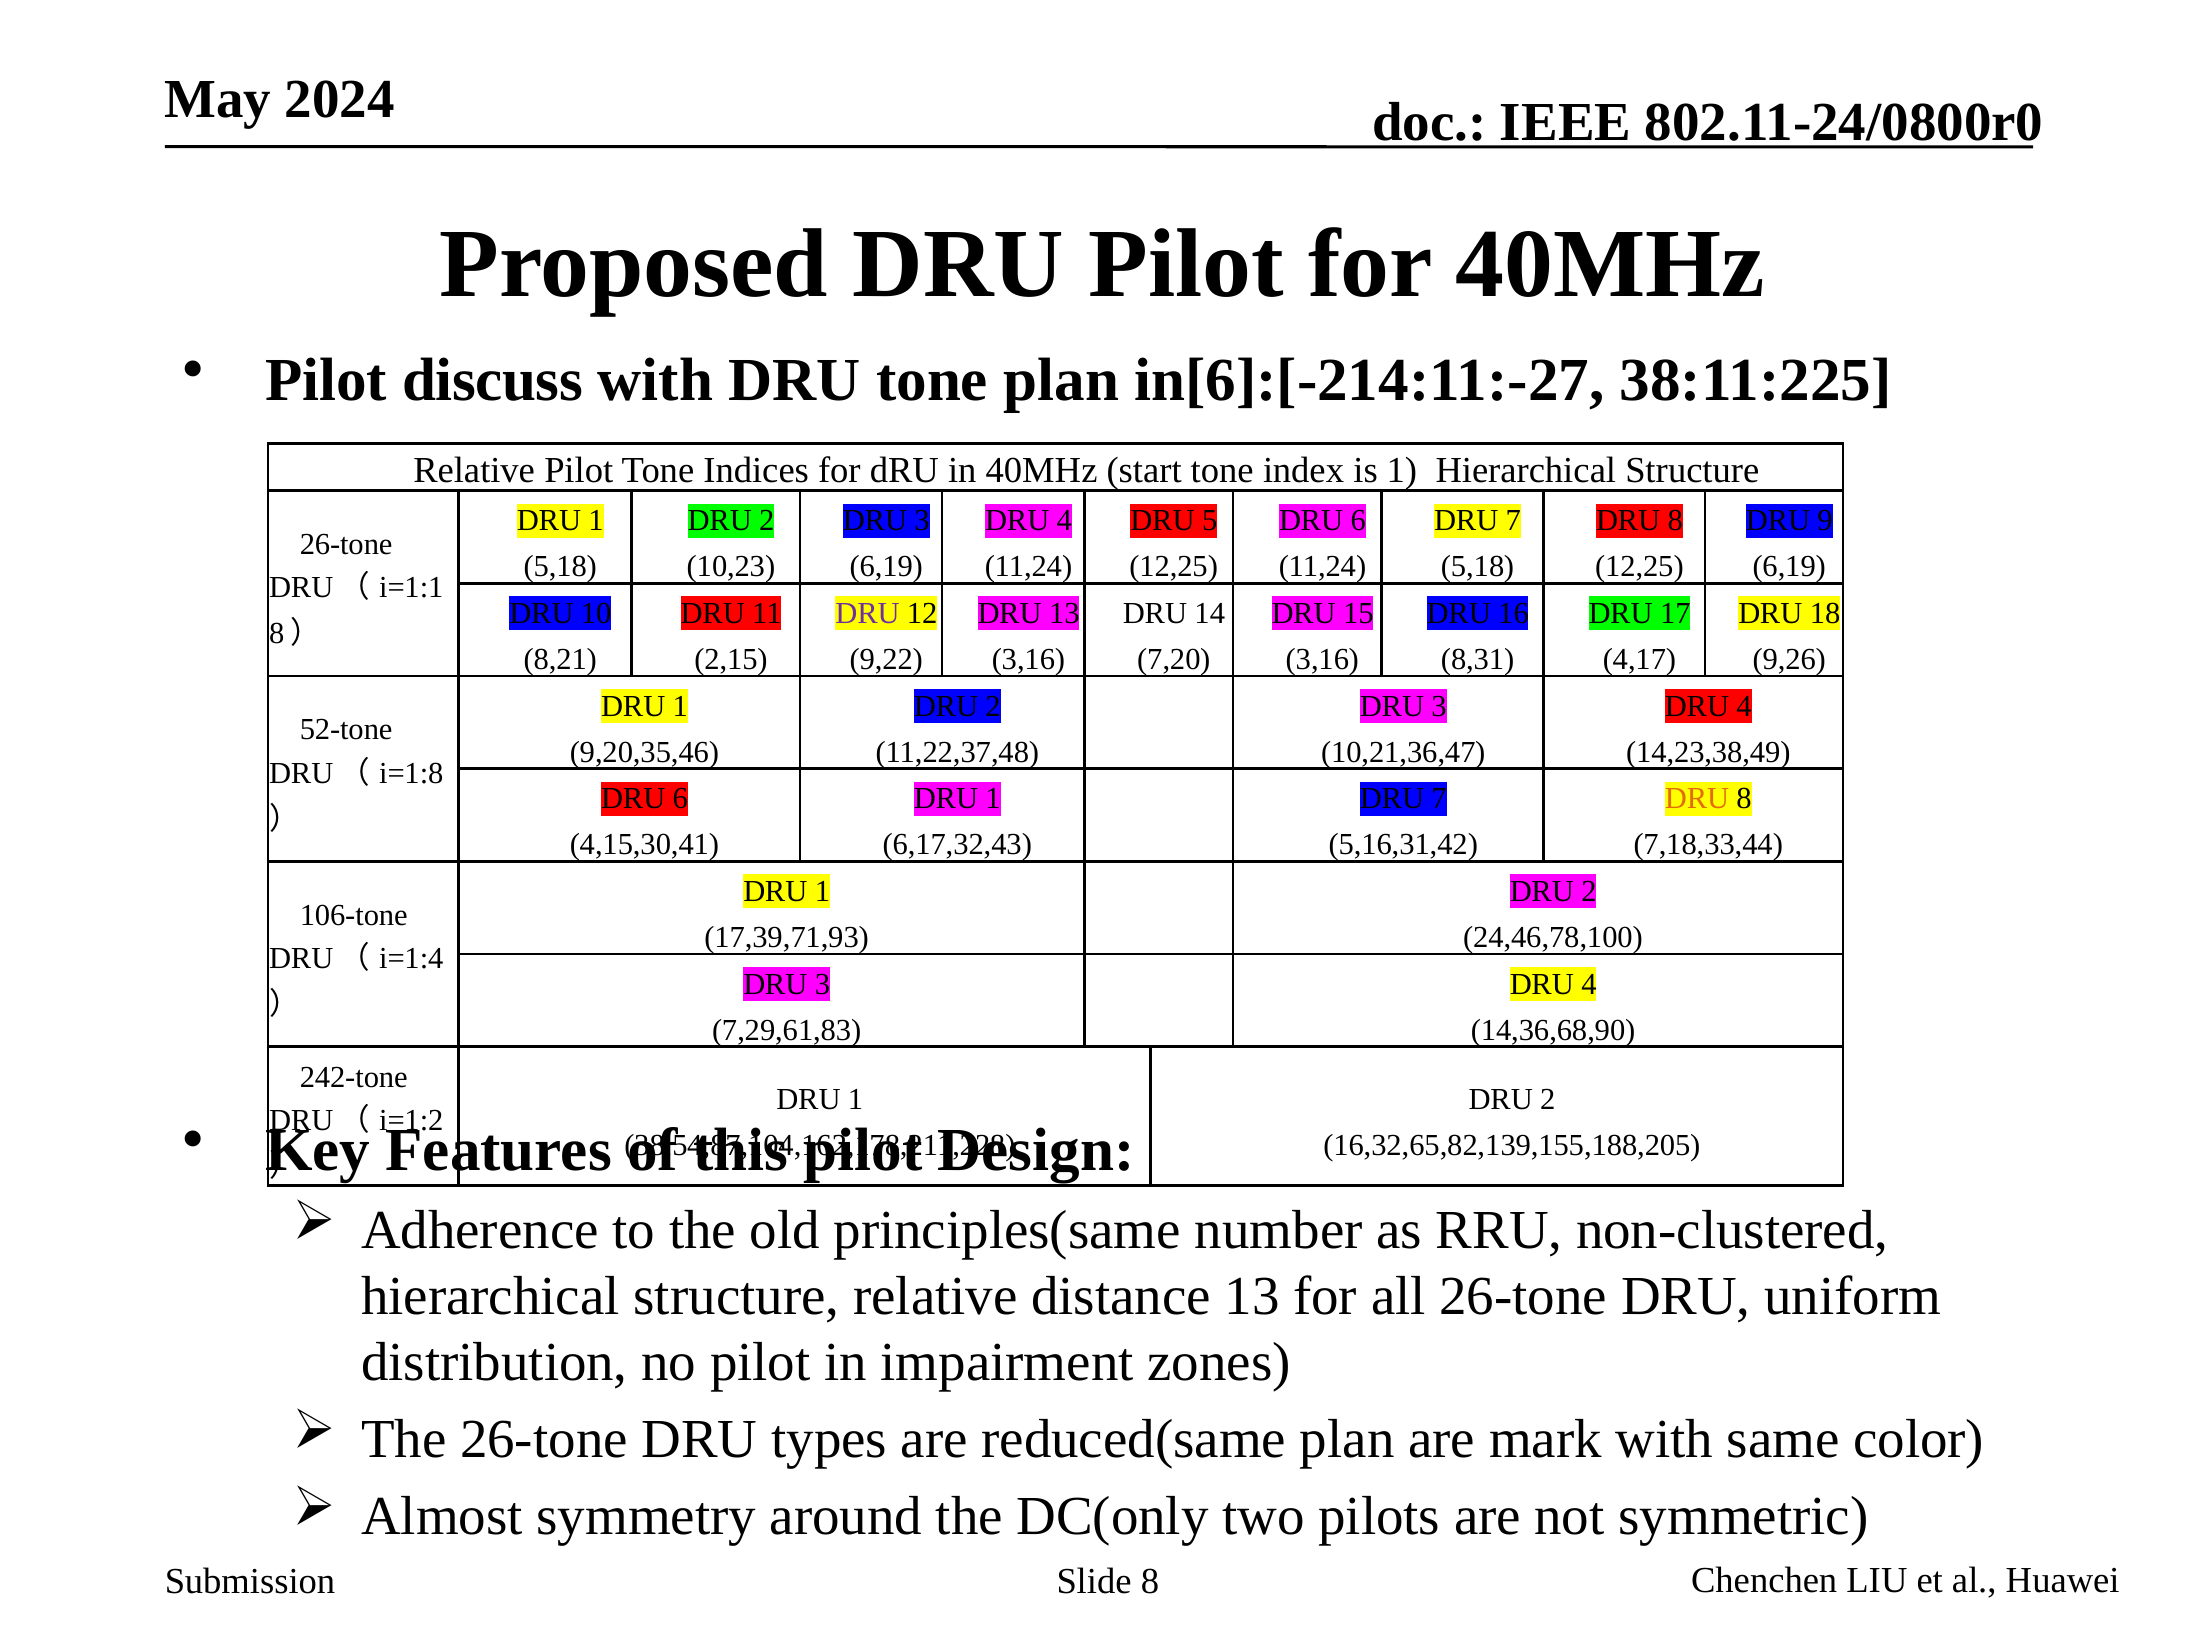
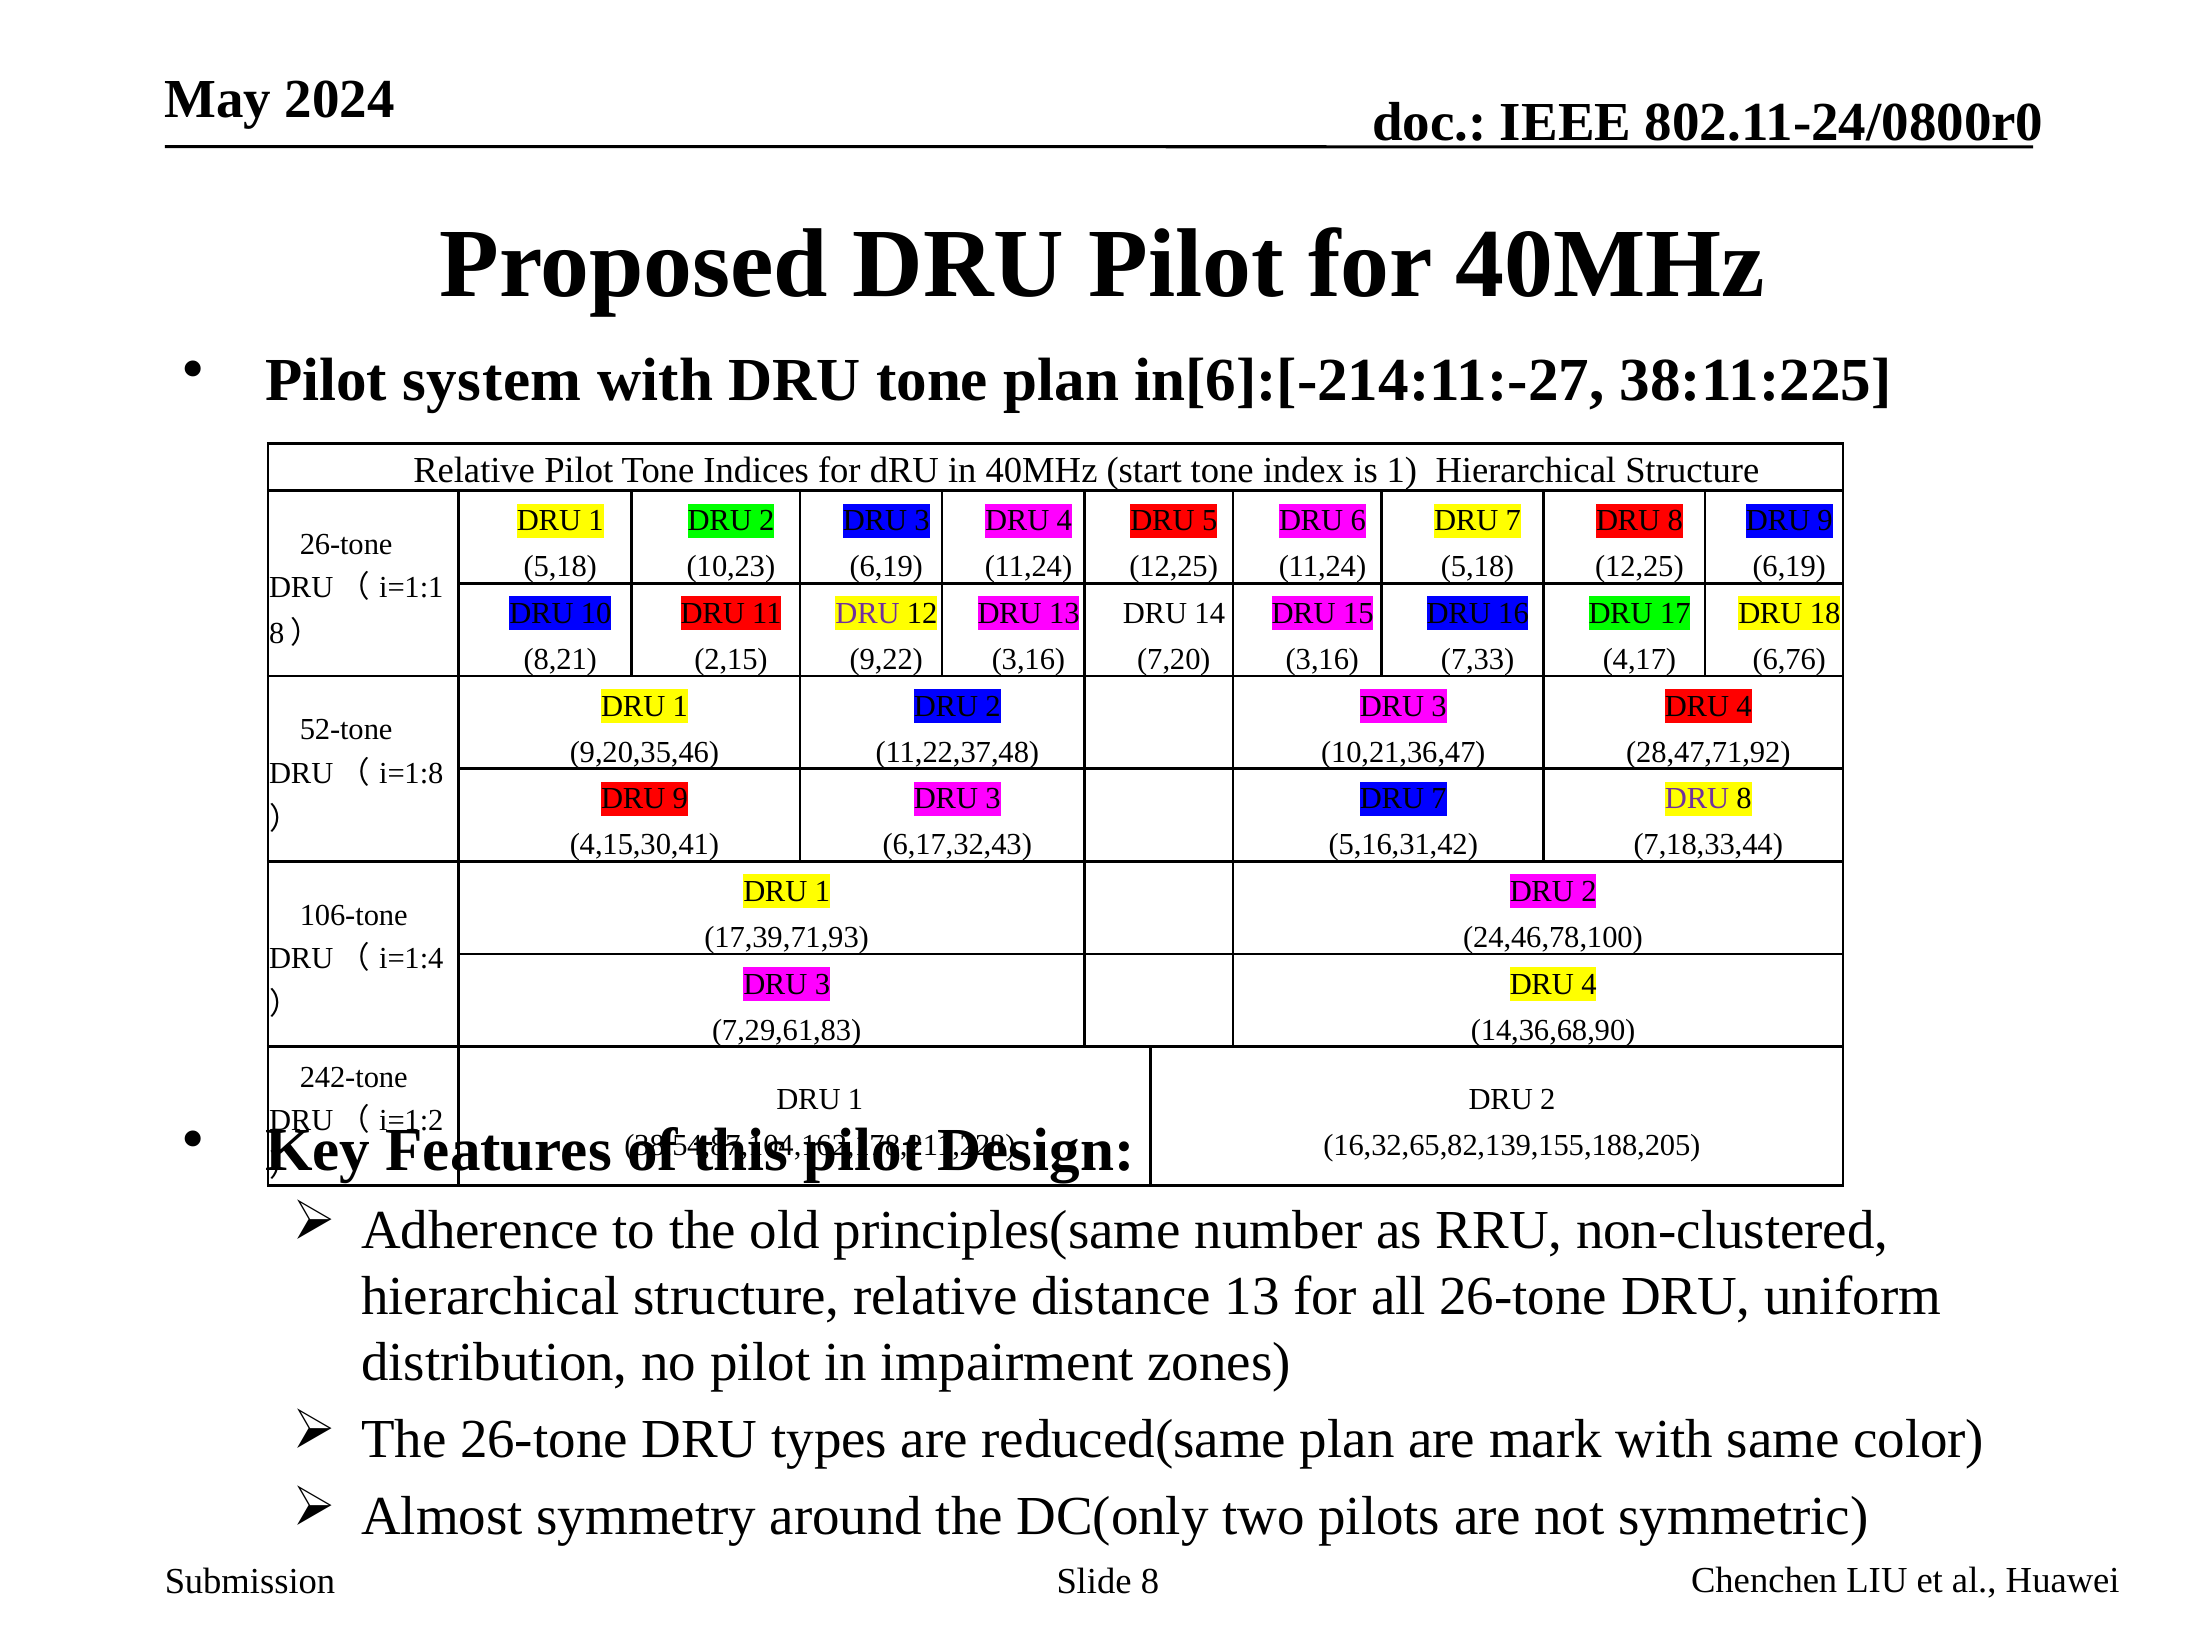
discuss: discuss -> system (492, 380)
8,31: 8,31 -> 7,33 (1478, 659)
9,26: 9,26 -> 6,76 (1789, 659)
14,23,38,49: 14,23,38,49 -> 28,47,71,92 (1708, 752)
6: 6 -> 9 (680, 799)
1: 1 -> 3 (993, 799)
DRU colour: orange -> purple (1697, 799)
